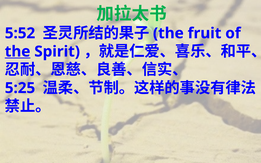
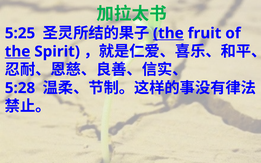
5:52: 5:52 -> 5:25 (20, 33)
the underline: none -> present (168, 33)
5:25: 5:25 -> 5:28 (20, 88)
